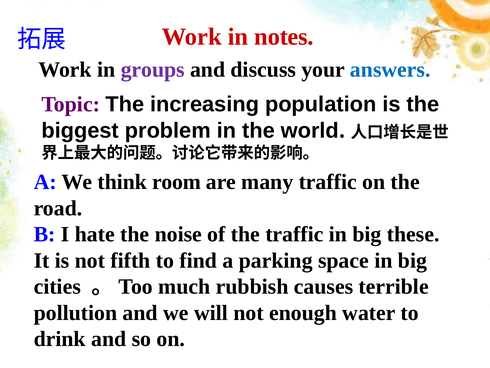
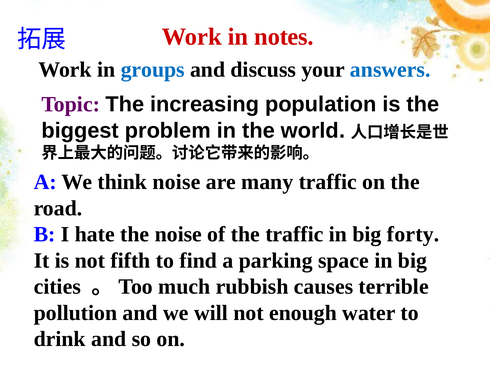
groups colour: purple -> blue (153, 70)
think room: room -> noise (176, 182)
these: these -> forty (413, 234)
